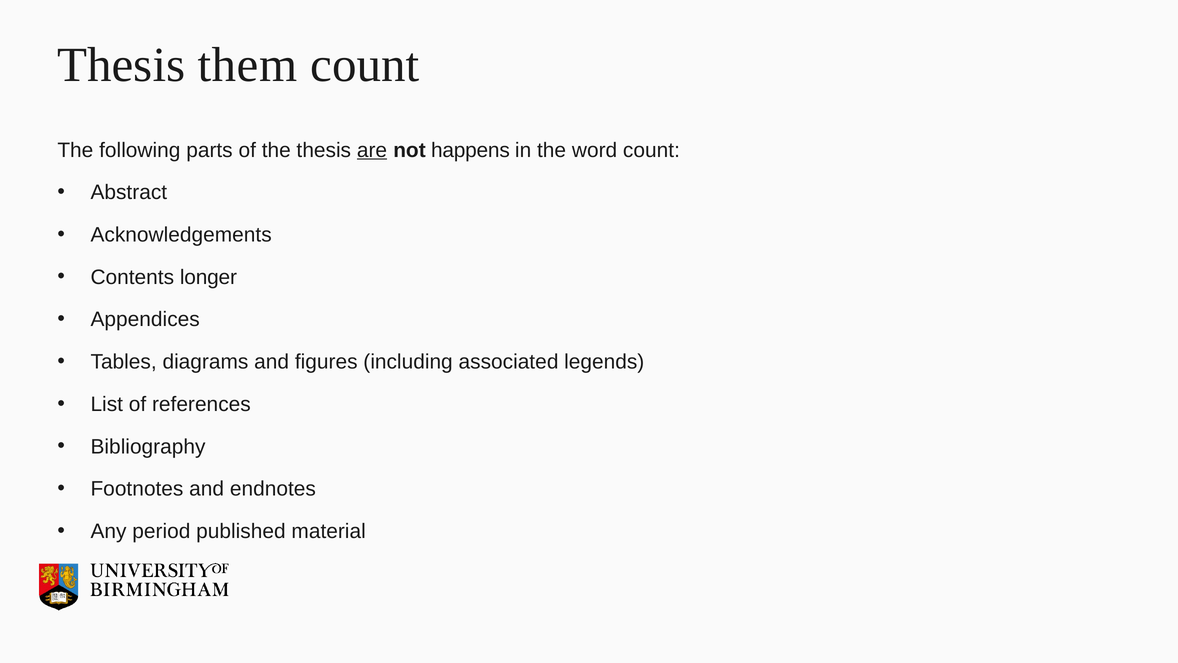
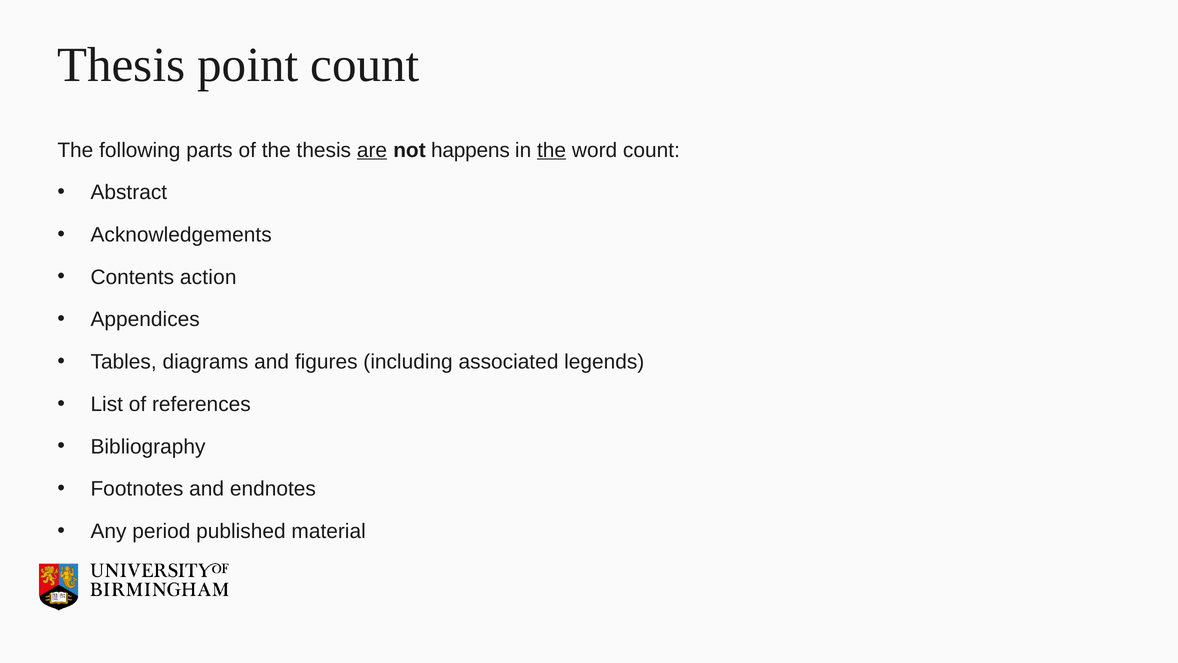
them: them -> point (248, 65)
the underline: none -> present (552, 150)
longer: longer -> action (208, 277)
